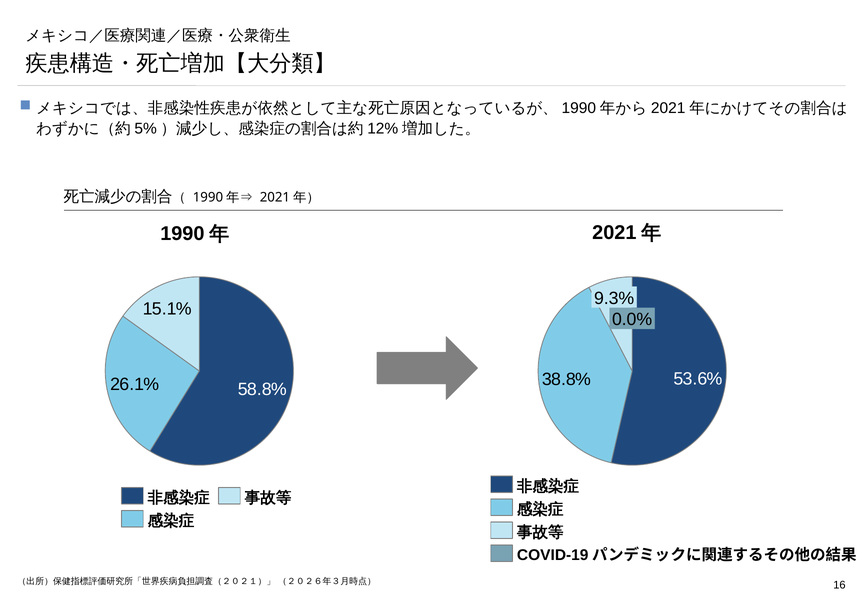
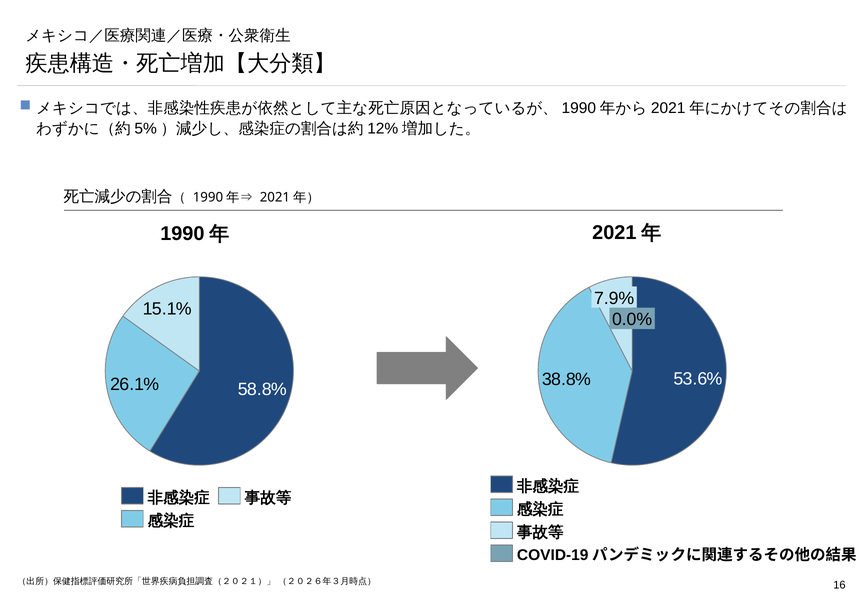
9.3%: 9.3% -> 7.9% (614, 298)
